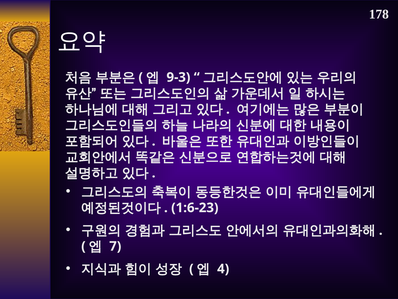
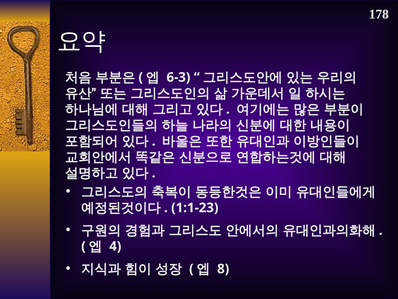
9-3: 9-3 -> 6-3 (178, 77)
1:6-23: 1:6-23 -> 1:1-23 (195, 207)
7: 7 -> 4 (115, 246)
4: 4 -> 8 (223, 268)
